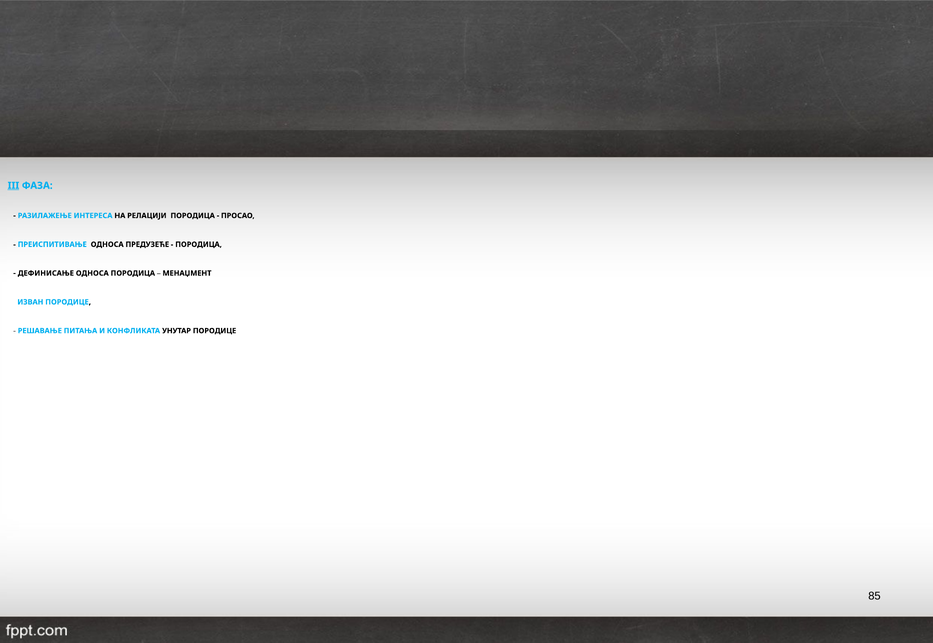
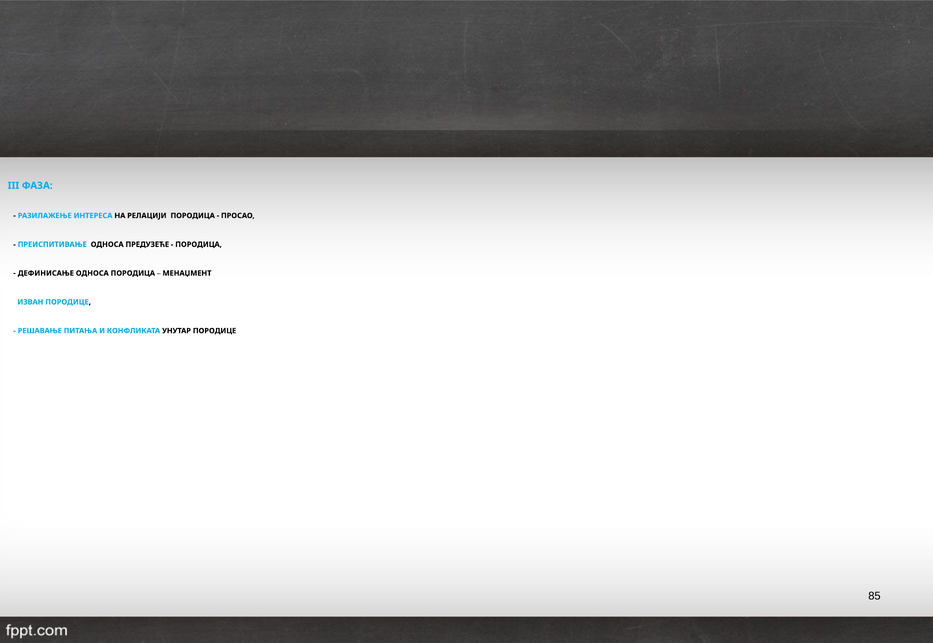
III underline: present -> none (13, 186)
